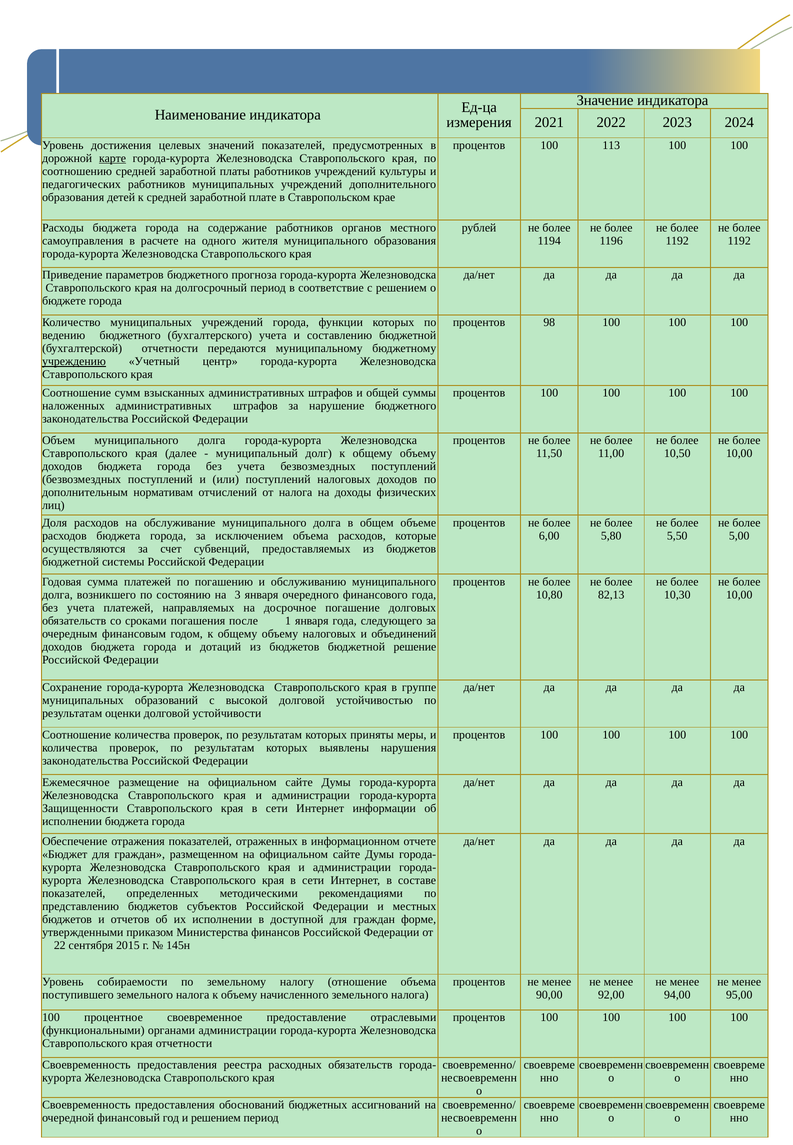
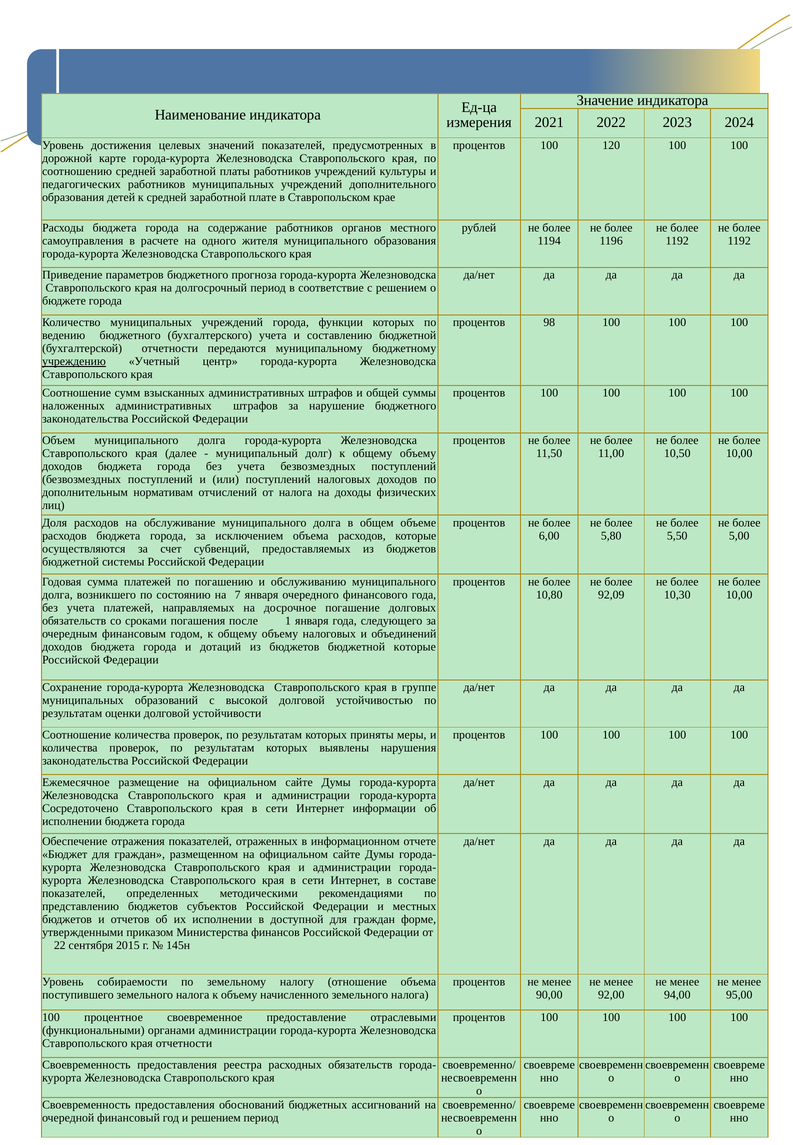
113: 113 -> 120 (611, 145)
карте underline: present -> none (112, 158)
3: 3 -> 7 (238, 595)
82,13: 82,13 -> 92,09 (611, 595)
бюджетной решение: решение -> которые (415, 647)
Защищенности: Защищенности -> Сосредоточено (80, 809)
